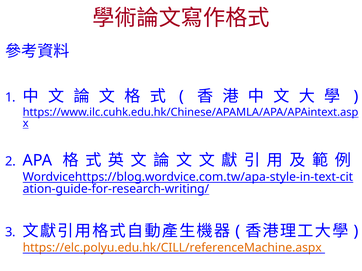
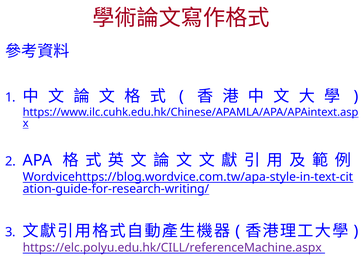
https://elc.polyu.edu.hk/CILL/referenceMachine.aspx colour: orange -> purple (172, 248)
